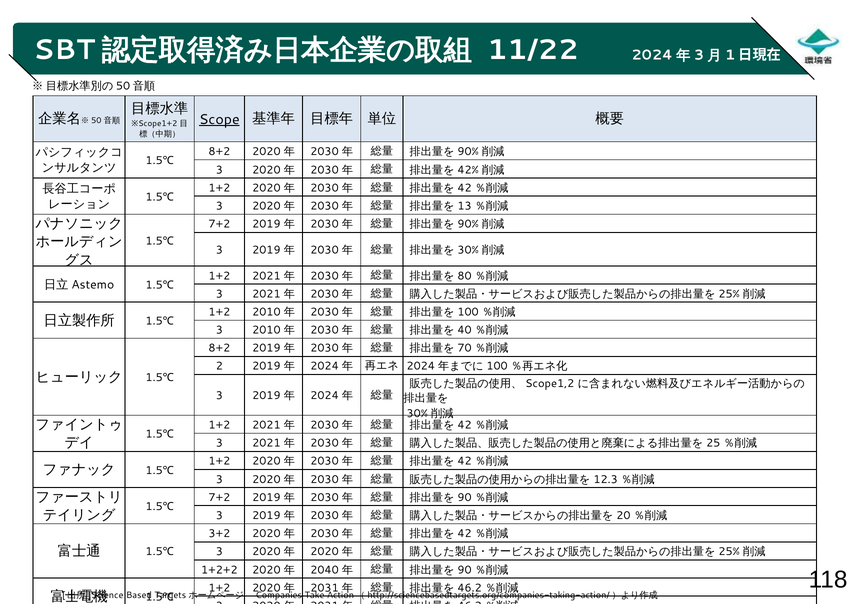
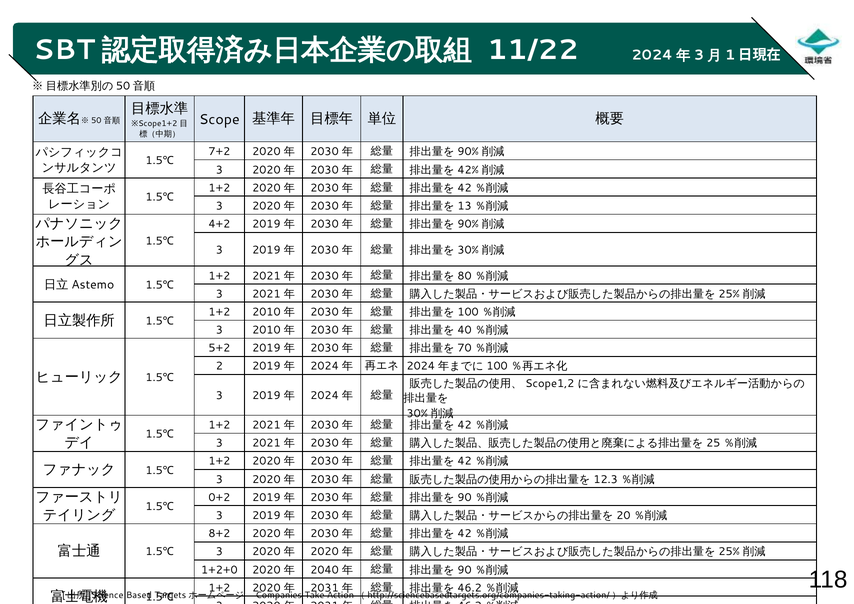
Scope underline: present -> none (219, 120)
8+2: 8+2 -> 7+2 (219, 152)
7+2: 7+2 -> 4+2 (219, 224)
8+2: 8+2 -> 5+2 (219, 348)
7+2: 7+2 -> 0+2 (219, 497)
3+2: 3+2 -> 8+2 (219, 534)
1+2+2: 1+2+2 -> 1+2+0 (219, 570)
